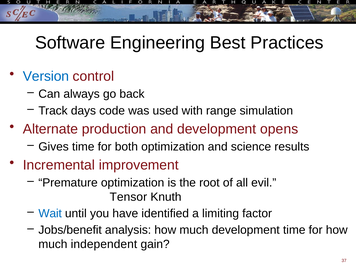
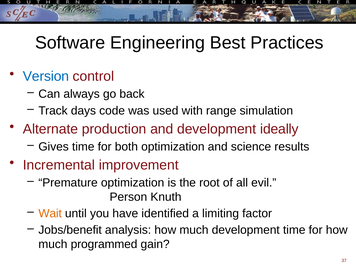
opens: opens -> ideally (279, 129)
Tensor: Tensor -> Person (128, 197)
Wait colour: blue -> orange (50, 213)
independent: independent -> programmed (104, 244)
